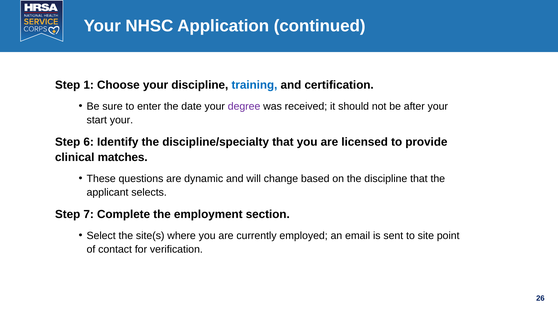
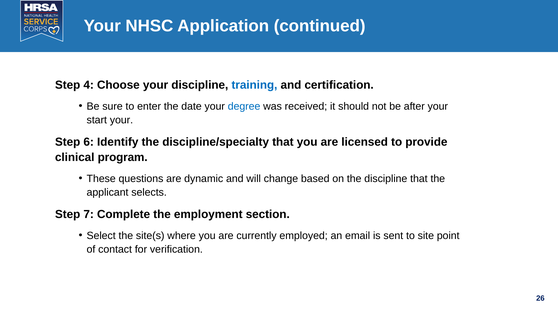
1: 1 -> 4 (89, 85)
degree colour: purple -> blue (244, 106)
matches: matches -> program (123, 157)
